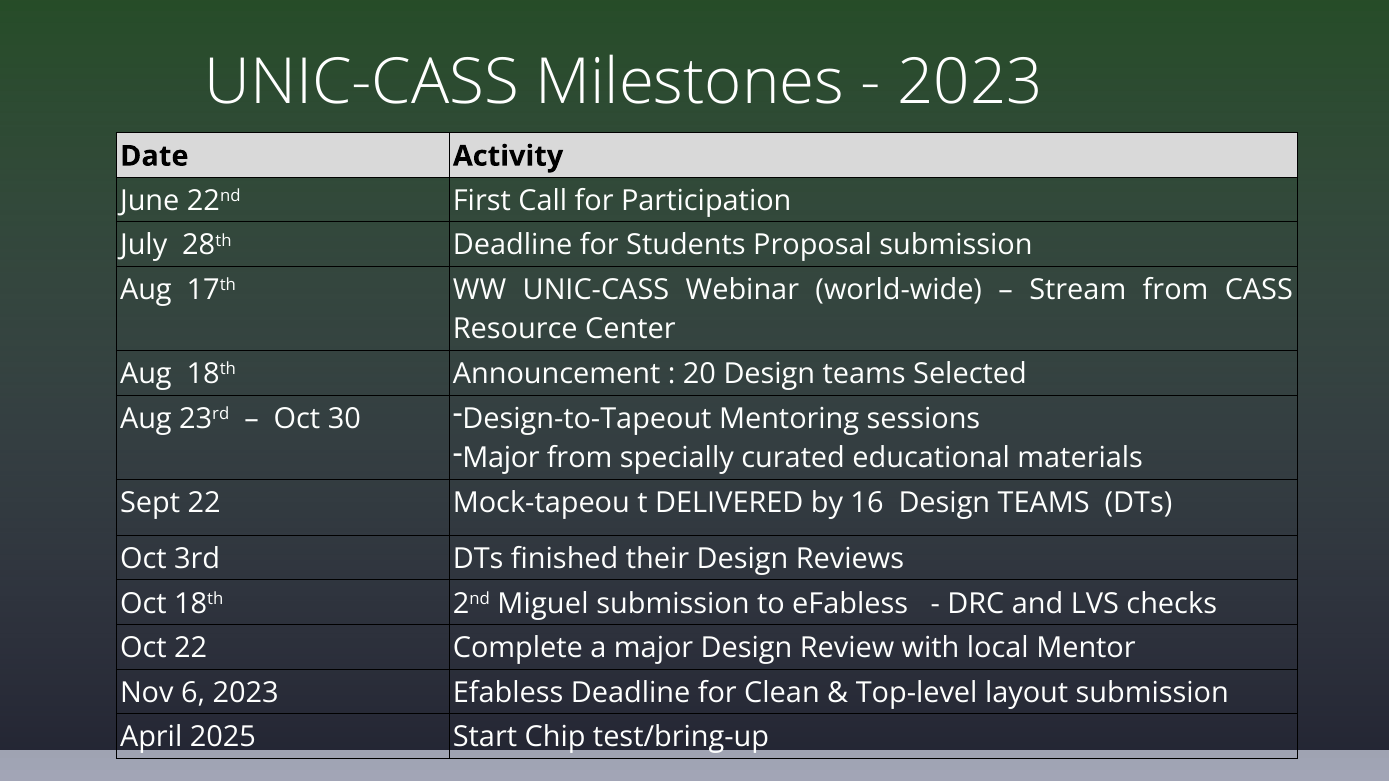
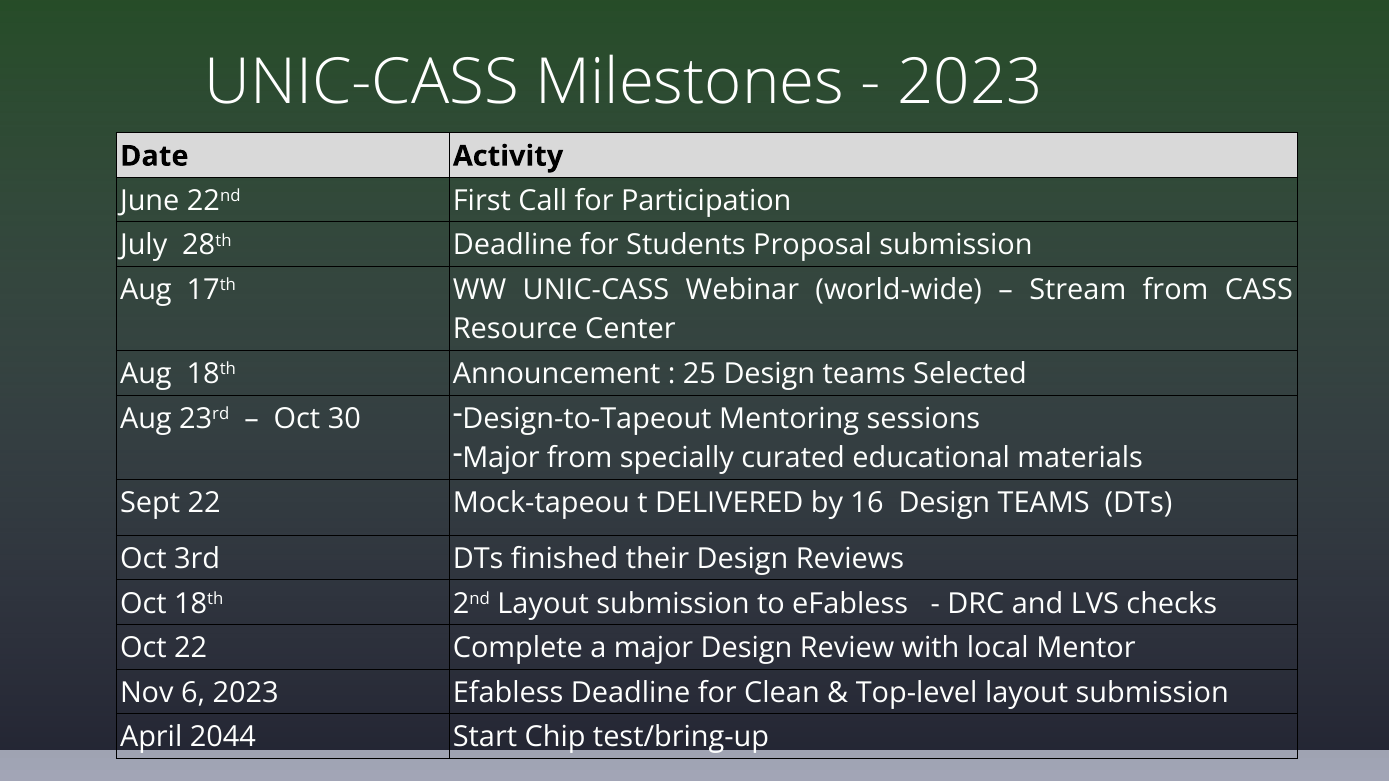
20: 20 -> 25 (699, 374)
2nd Miguel: Miguel -> Layout (543, 604)
2025: 2025 -> 2044 (223, 738)
